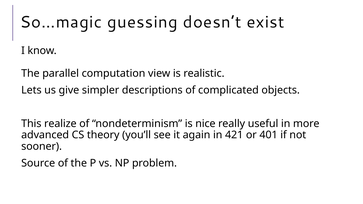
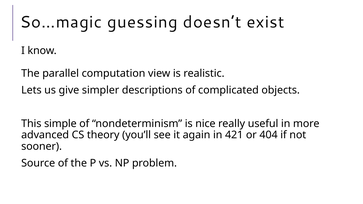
realize: realize -> simple (60, 124)
401: 401 -> 404 (269, 135)
